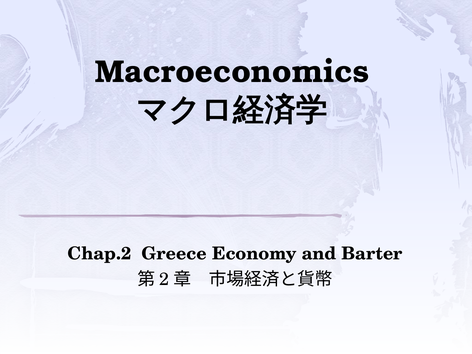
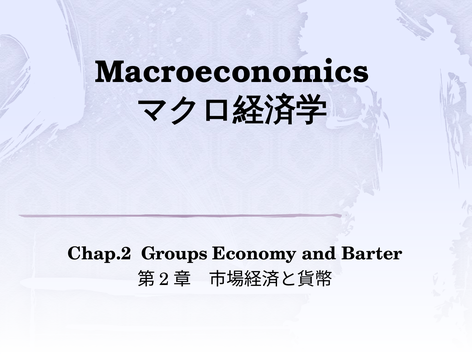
Greece: Greece -> Groups (174, 254)
